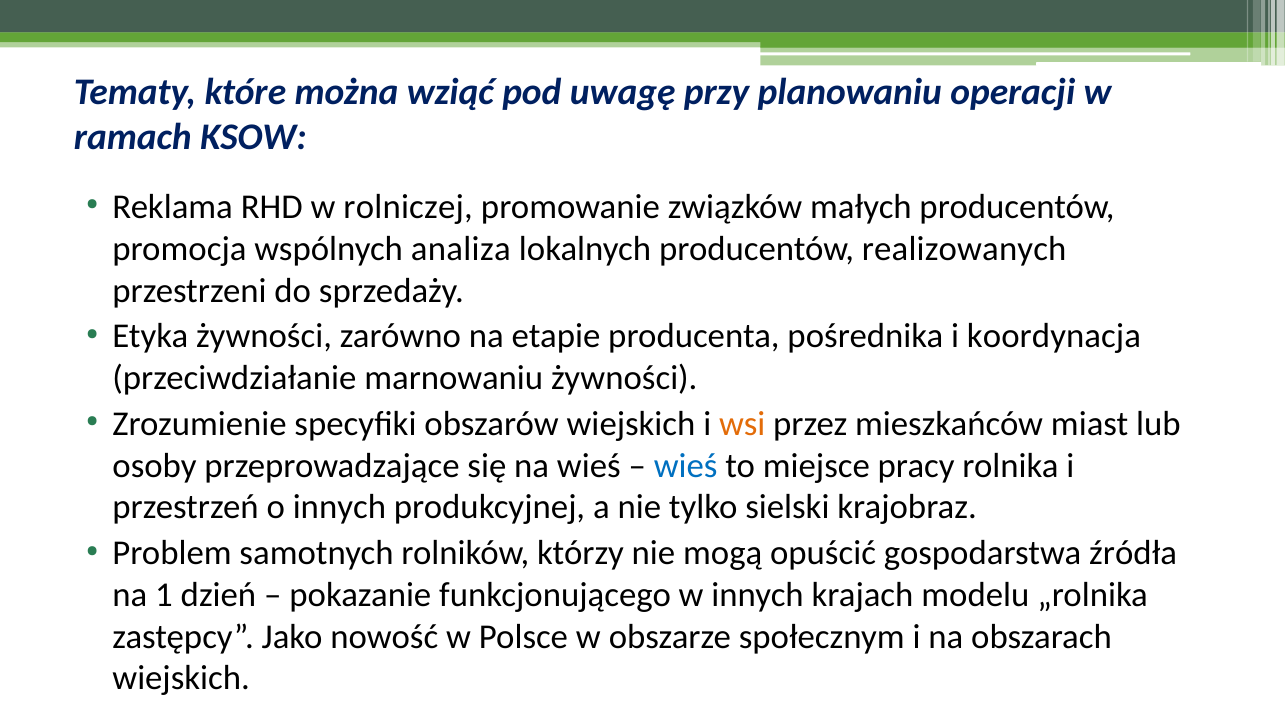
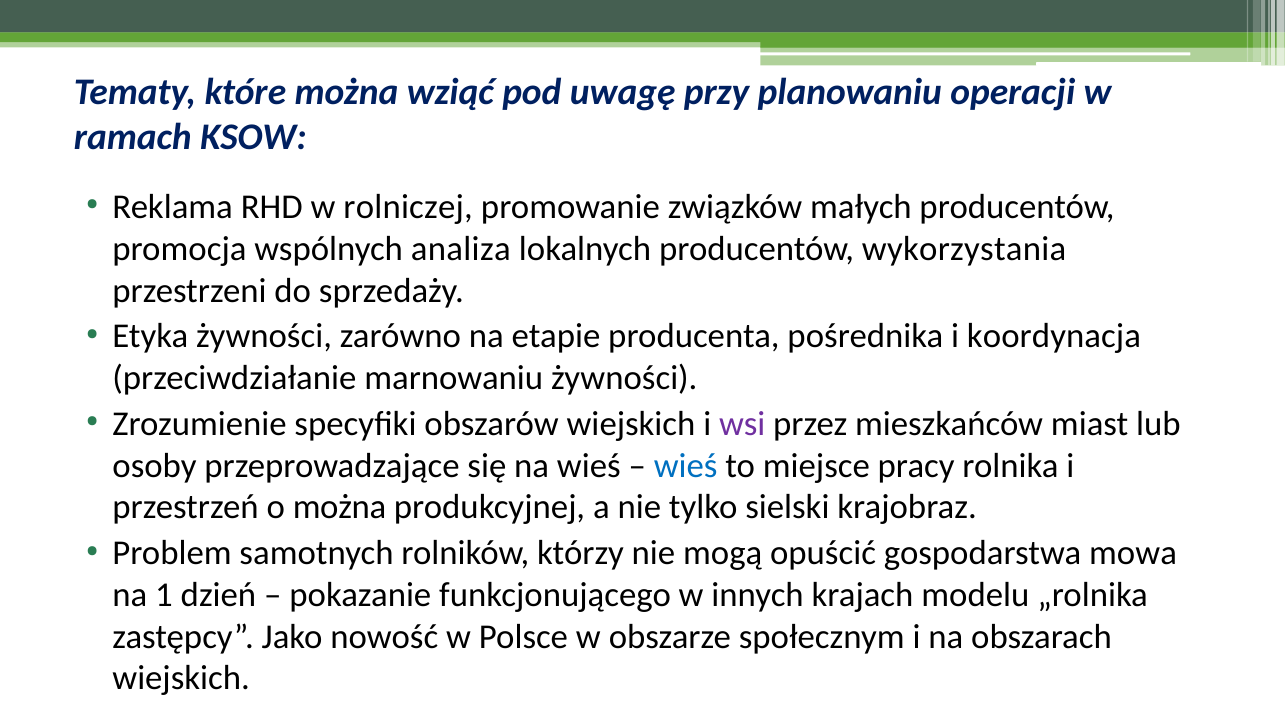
realizowanych: realizowanych -> wykorzystania (964, 249)
wsi colour: orange -> purple (742, 424)
o innych: innych -> można (340, 507)
źródła: źródła -> mowa (1133, 553)
